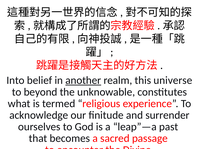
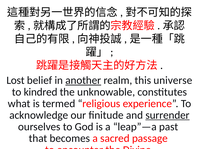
Into: Into -> Lost (16, 80)
beyond: beyond -> kindred (41, 92)
surrender underline: none -> present (167, 115)
